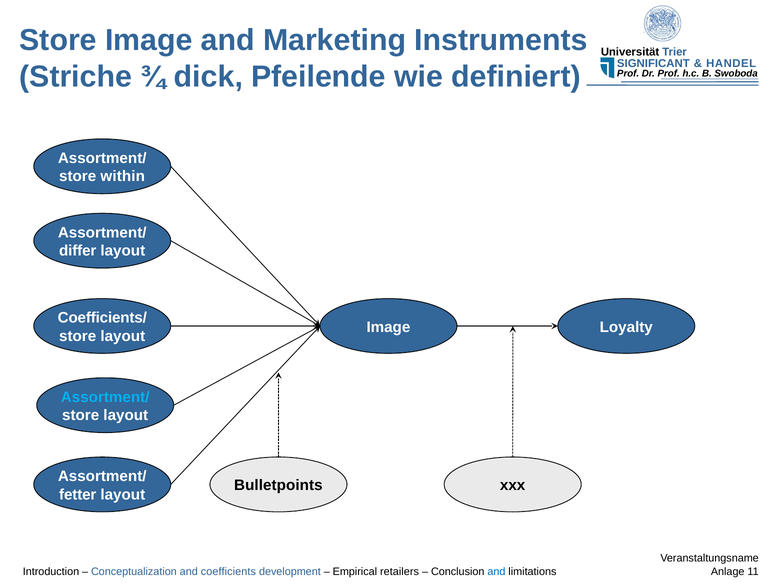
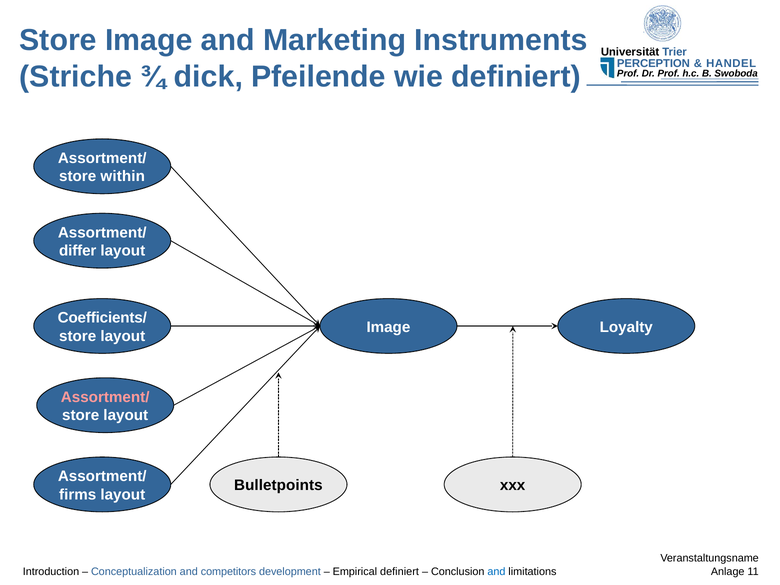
SIGNIFICANT: SIGNIFICANT -> PERCEPTION (653, 63)
Assortment/ colour: light blue -> pink (105, 397)
fetter: fetter -> firms (78, 495)
coefficients: coefficients -> competitors (228, 572)
Empirical retailers: retailers -> definiert (400, 572)
